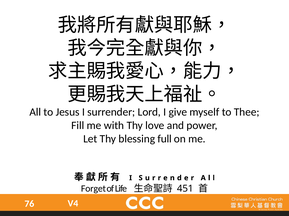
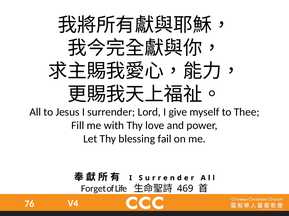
full: full -> fail (165, 139)
451: 451 -> 469 (185, 189)
